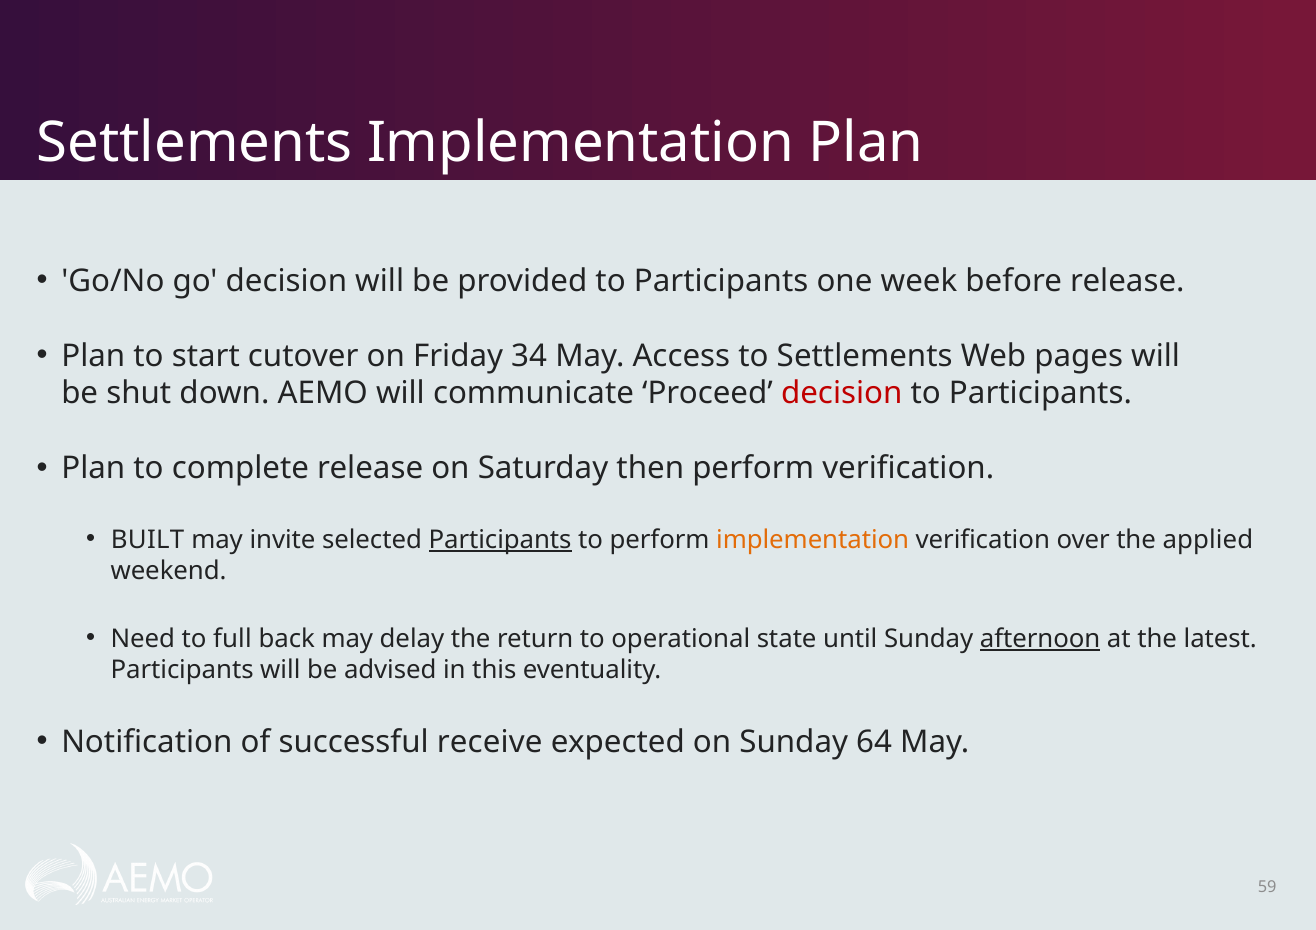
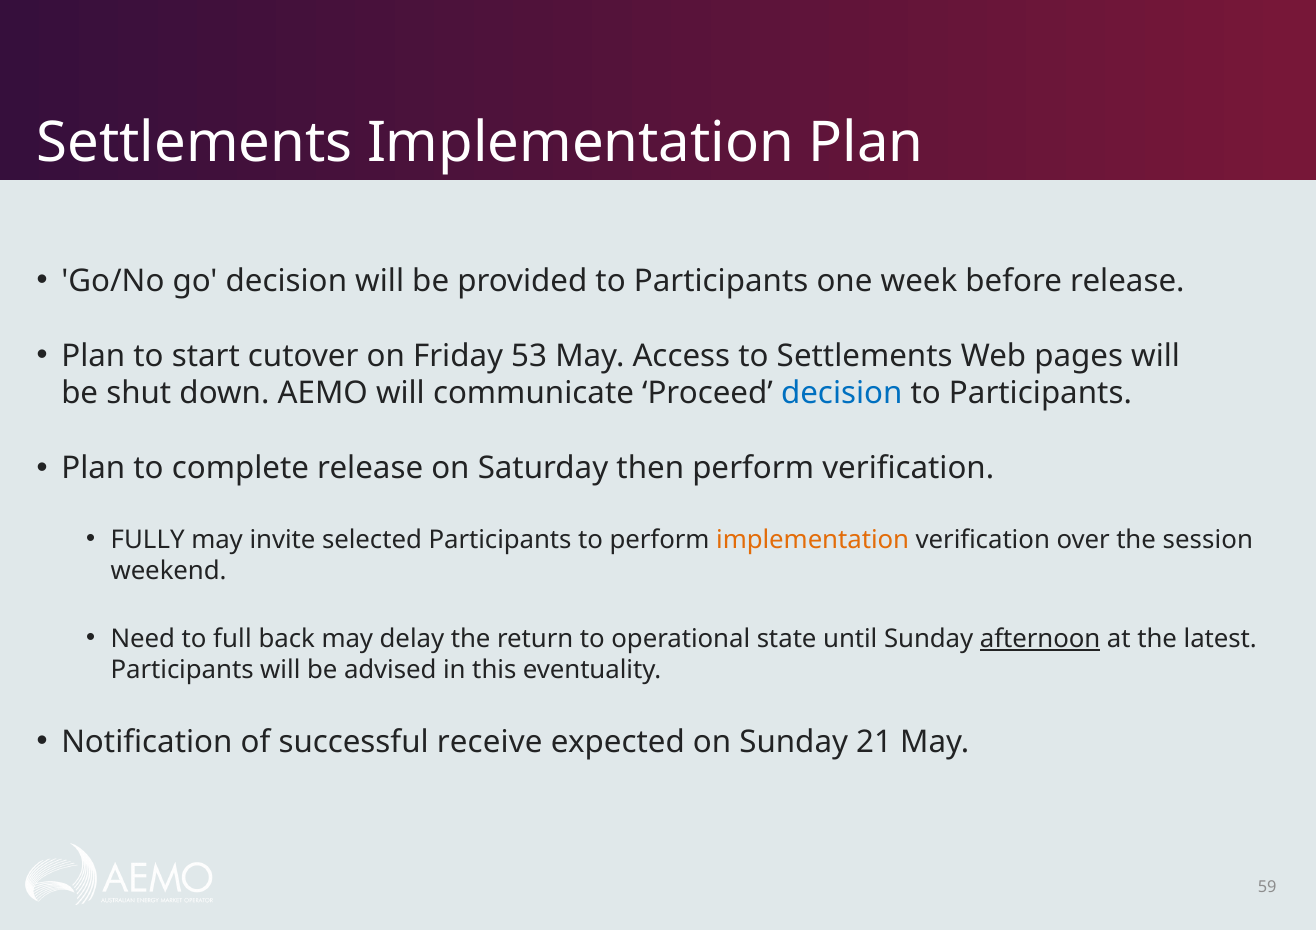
34: 34 -> 53 (529, 356)
decision colour: red -> blue (842, 394)
BUILT: BUILT -> FULLY (148, 540)
Participants underline: present -> none (500, 540)
applied: applied -> session (1208, 540)
64: 64 -> 21 (874, 742)
